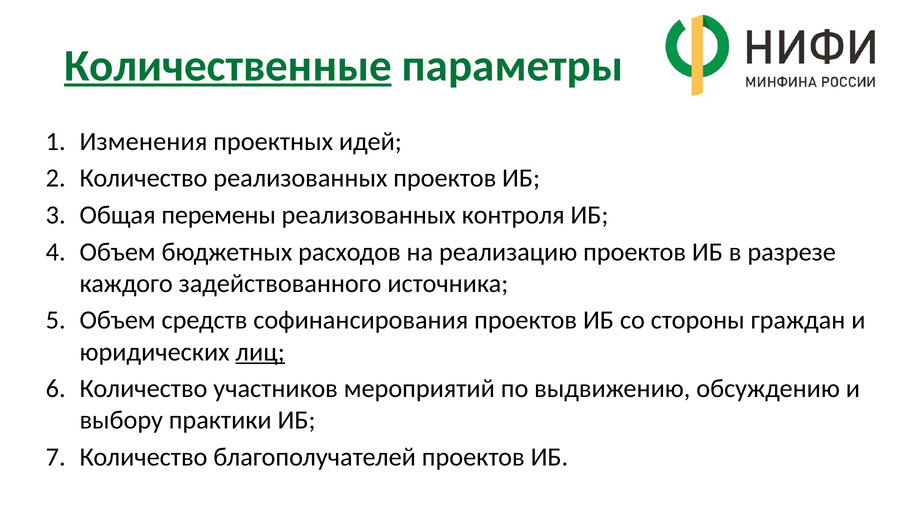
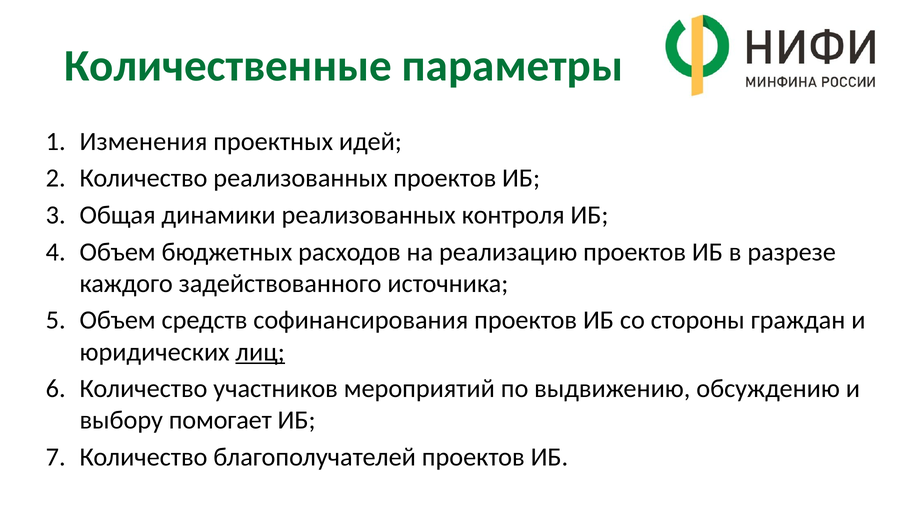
Количественные underline: present -> none (228, 66)
перемены: перемены -> динамики (219, 215)
практики: практики -> помогает (220, 421)
